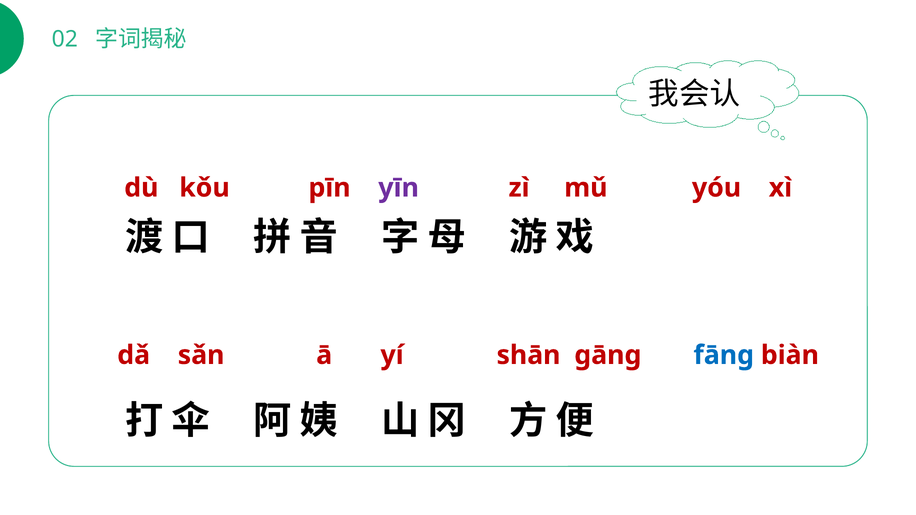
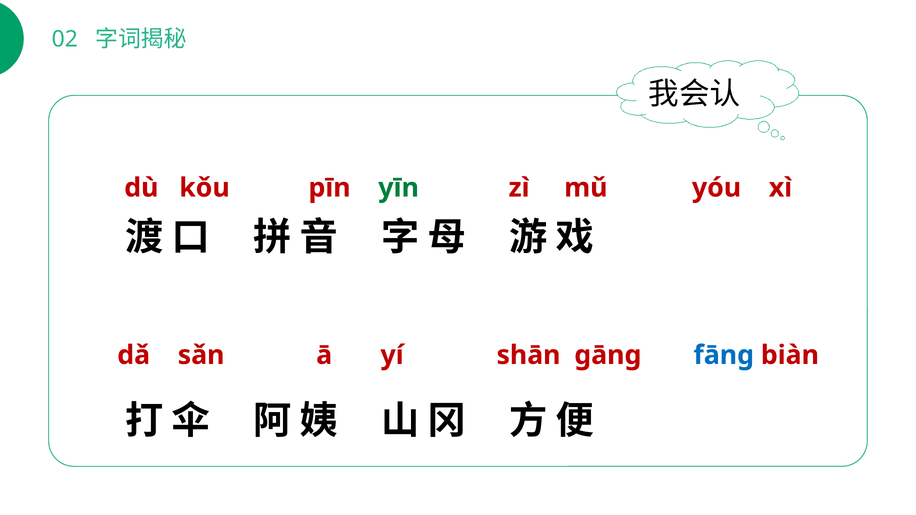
yīn colour: purple -> green (399, 188)
